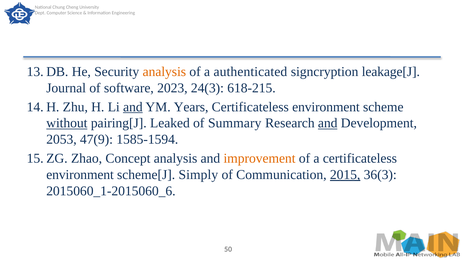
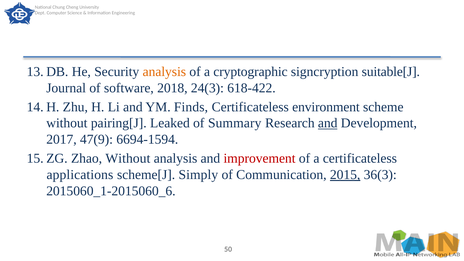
authenticated: authenticated -> cryptographic (251, 72)
leakage[J: leakage[J -> suitable[J (391, 72)
2023: 2023 -> 2018 (172, 88)
618-215: 618-215 -> 618-422 (251, 88)
and underline: present -> none (133, 107)
Years: Years -> Finds (191, 107)
without underline: present -> none (67, 123)
2053: 2053 -> 2017 (61, 139)
1585-1594: 1585-1594 -> 6694-1594 (147, 139)
Zhao Concept: Concept -> Without (128, 158)
improvement colour: orange -> red (260, 158)
environment: environment -> applications (80, 175)
